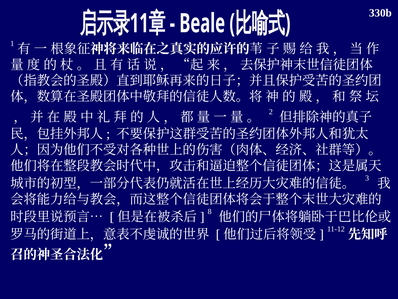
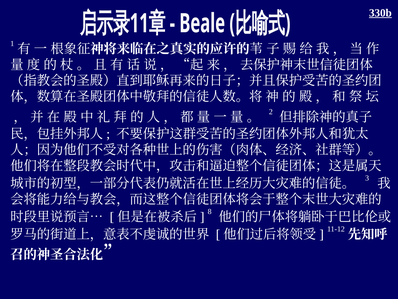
330b underline: none -> present (380, 13)
